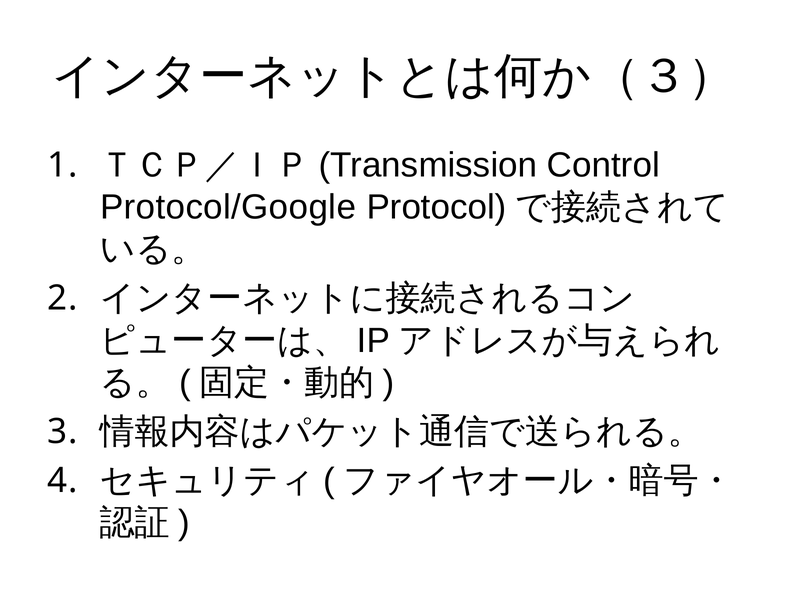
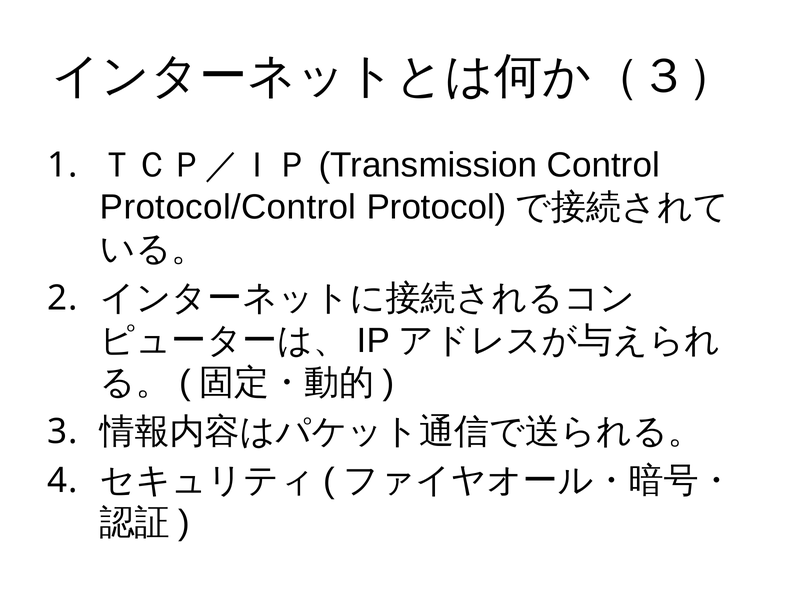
Protocol/Google: Protocol/Google -> Protocol/Control (228, 207)
